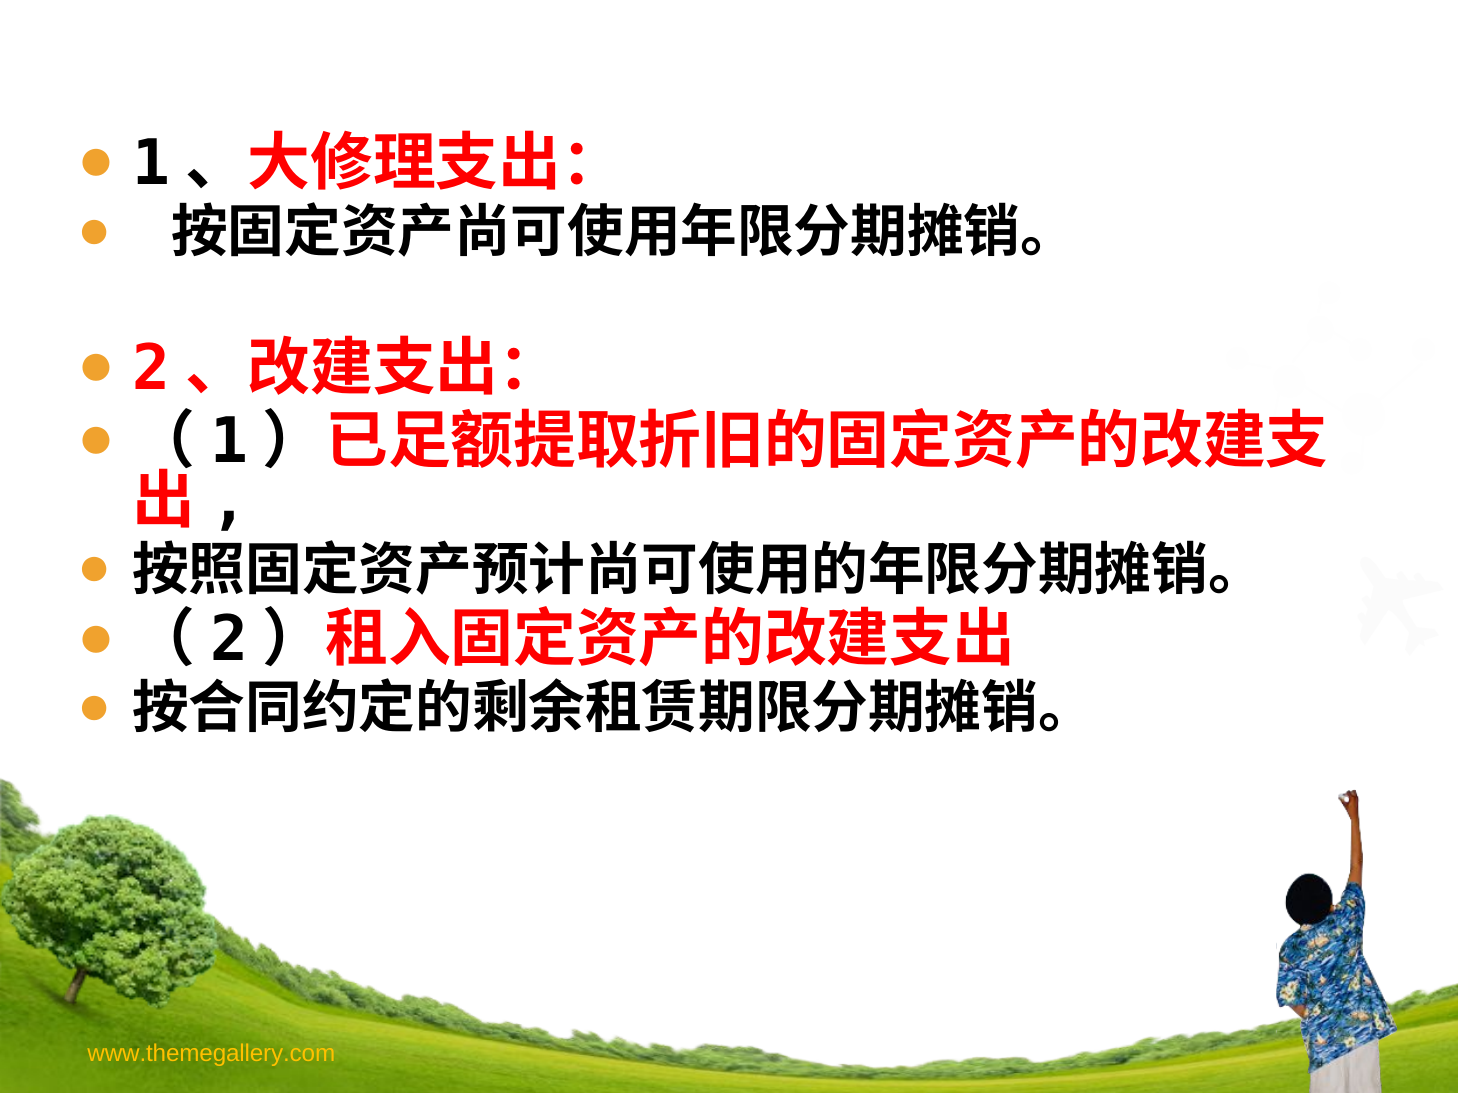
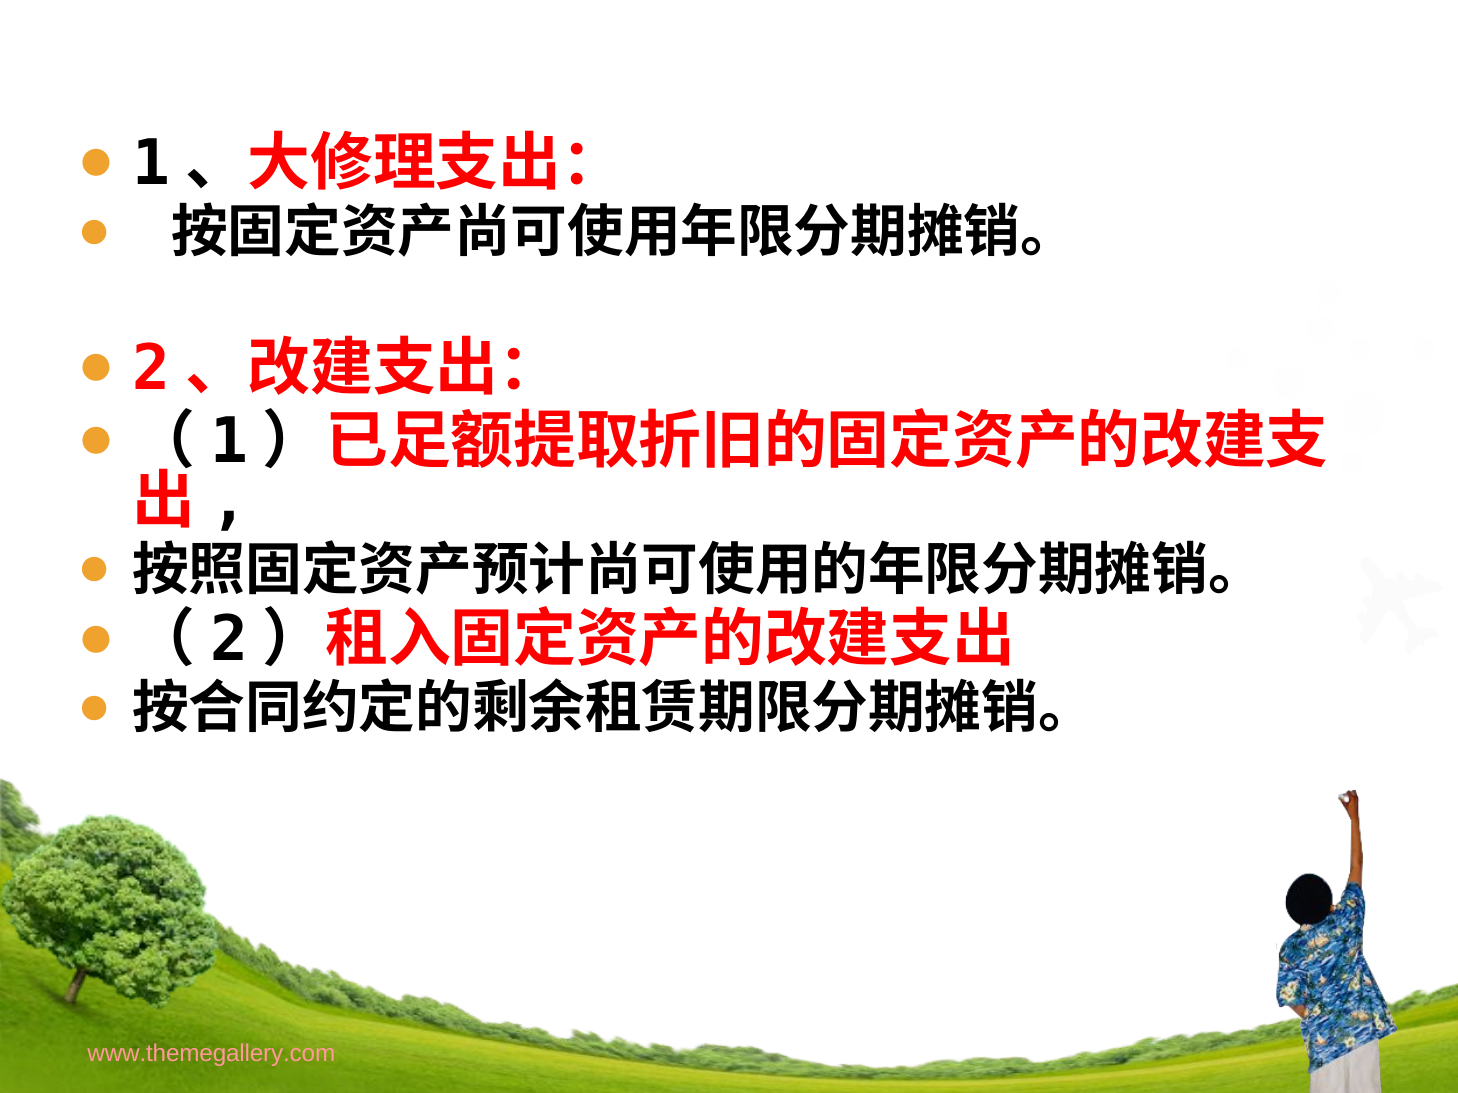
www.themegallery.com colour: yellow -> pink (211, 1054)
